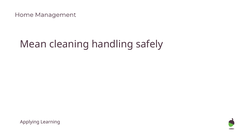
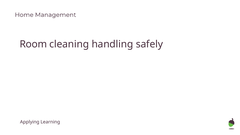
Mean: Mean -> Room (33, 44)
